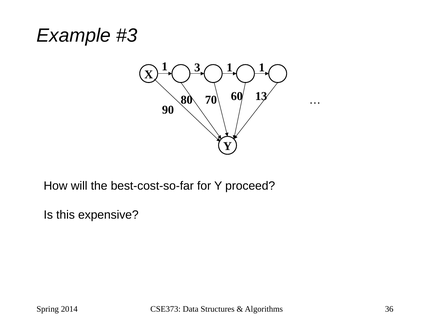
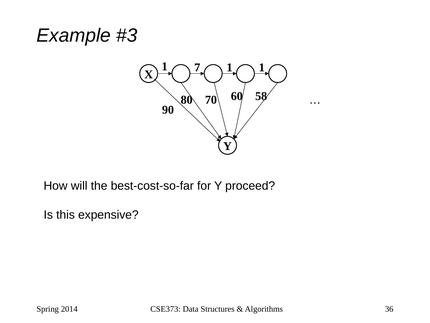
3: 3 -> 7 (197, 67)
13: 13 -> 58 (261, 96)
